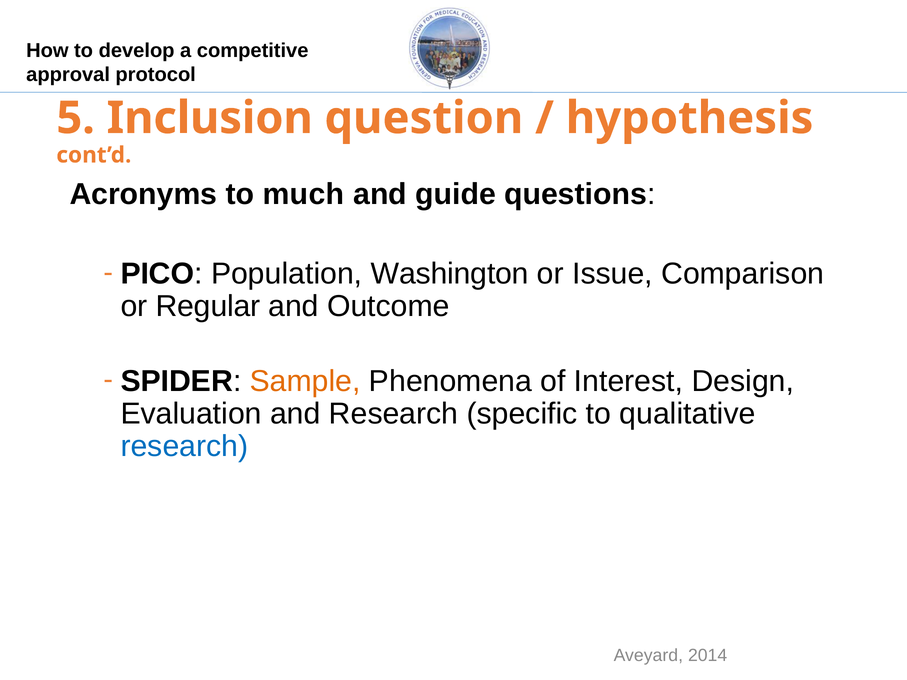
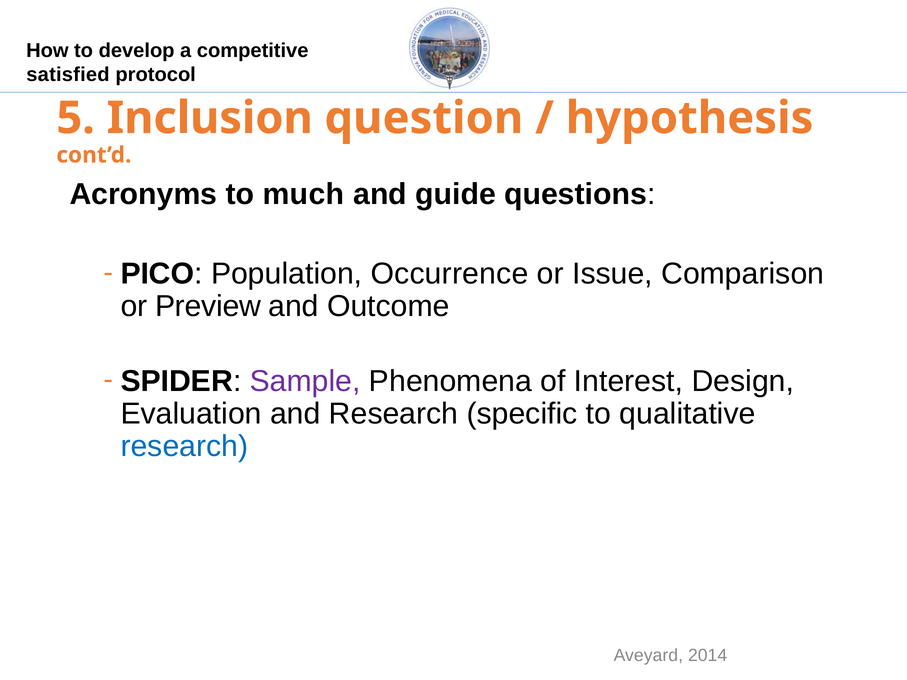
approval: approval -> satisfied (68, 75)
Washington: Washington -> Occurrence (450, 274)
Regular: Regular -> Preview (208, 307)
Sample colour: orange -> purple (305, 381)
